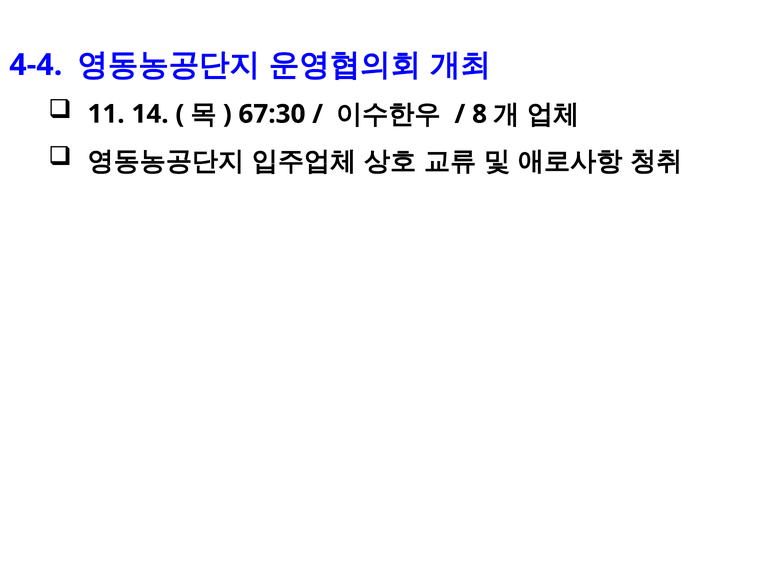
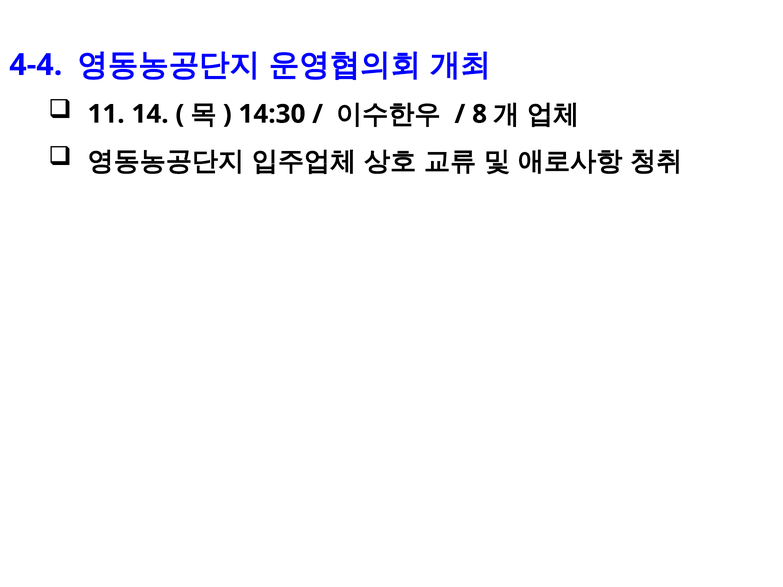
67:30: 67:30 -> 14:30 (272, 114)
